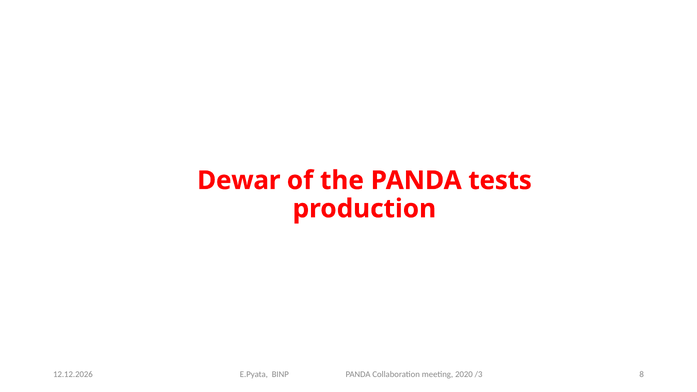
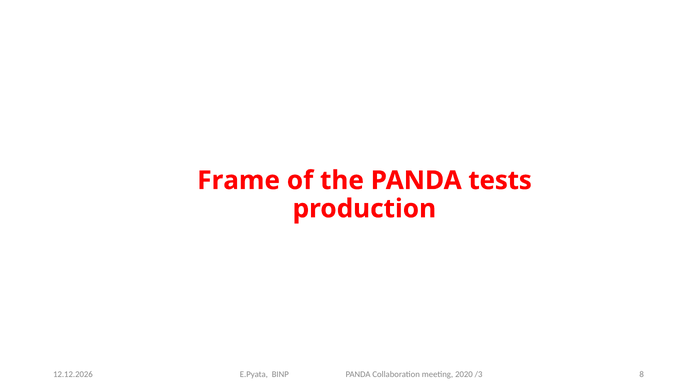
Dewar: Dewar -> Frame (239, 181)
